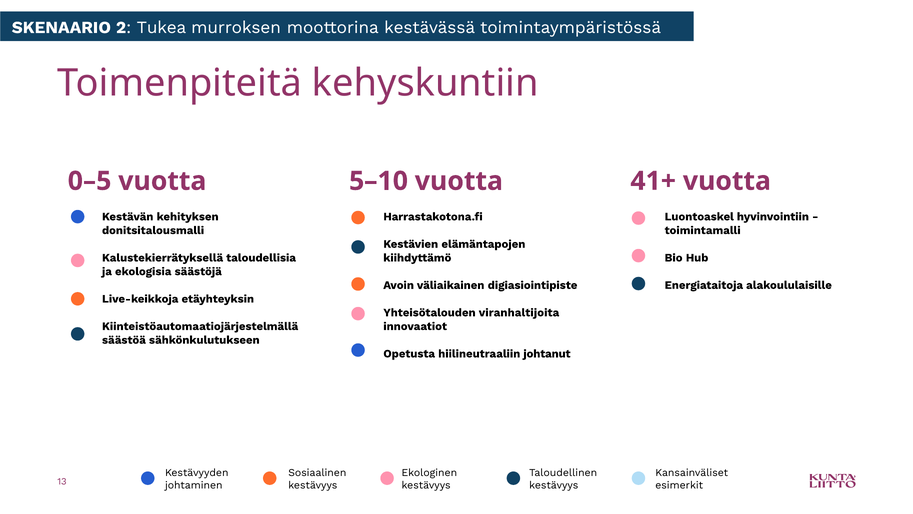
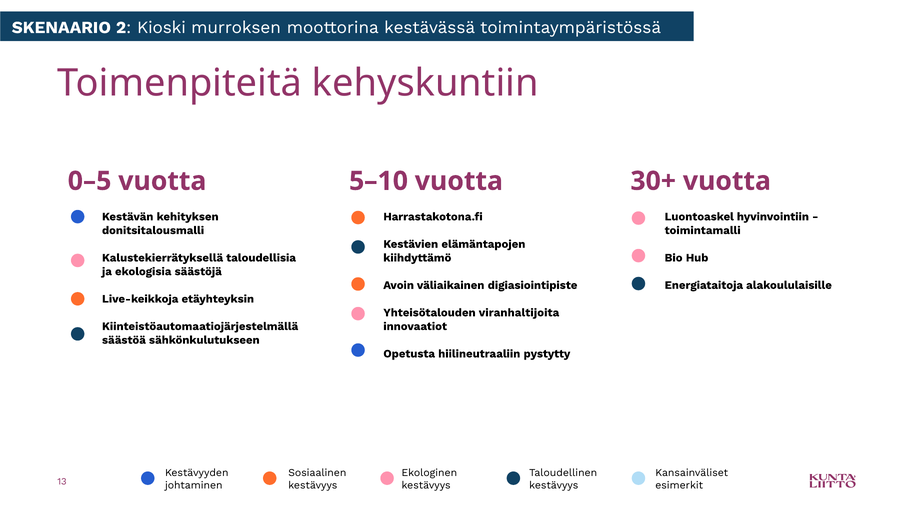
Tukea: Tukea -> Kioski (161, 27)
41+: 41+ -> 30+ (653, 181)
johtanut: johtanut -> pystytty (547, 353)
